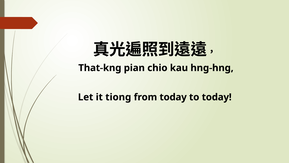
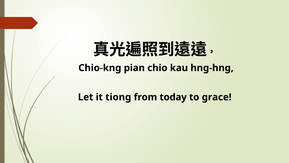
That-kng: That-kng -> Chio-kng (100, 68)
to today: today -> grace (217, 97)
